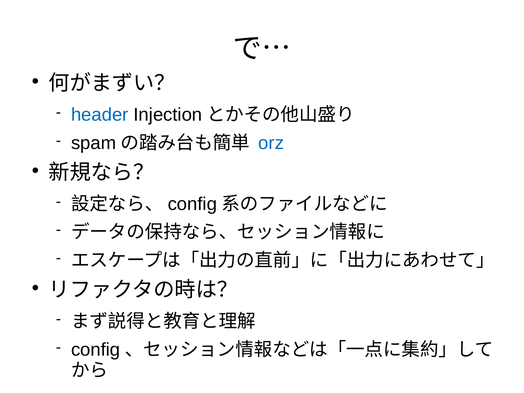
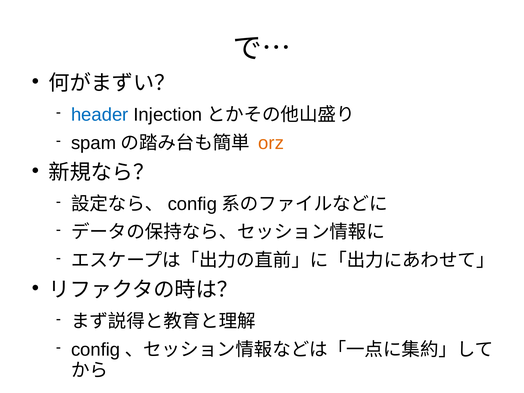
orz colour: blue -> orange (271, 143)
